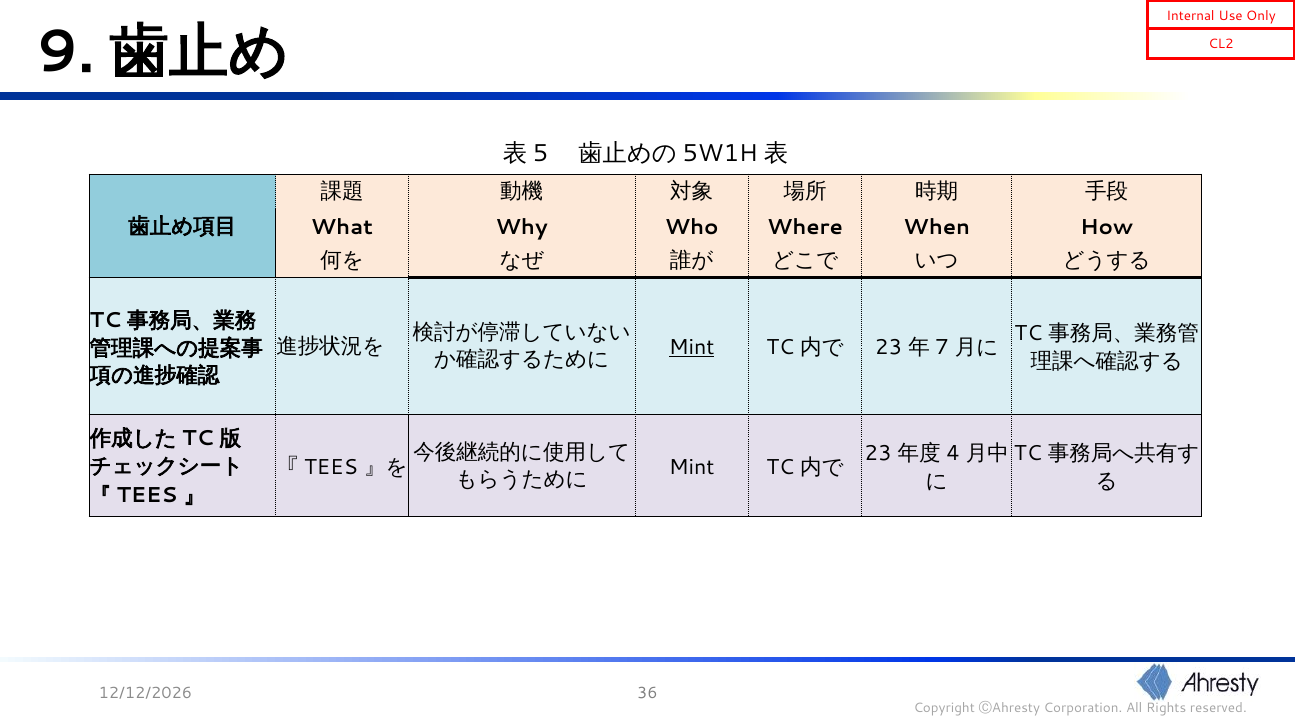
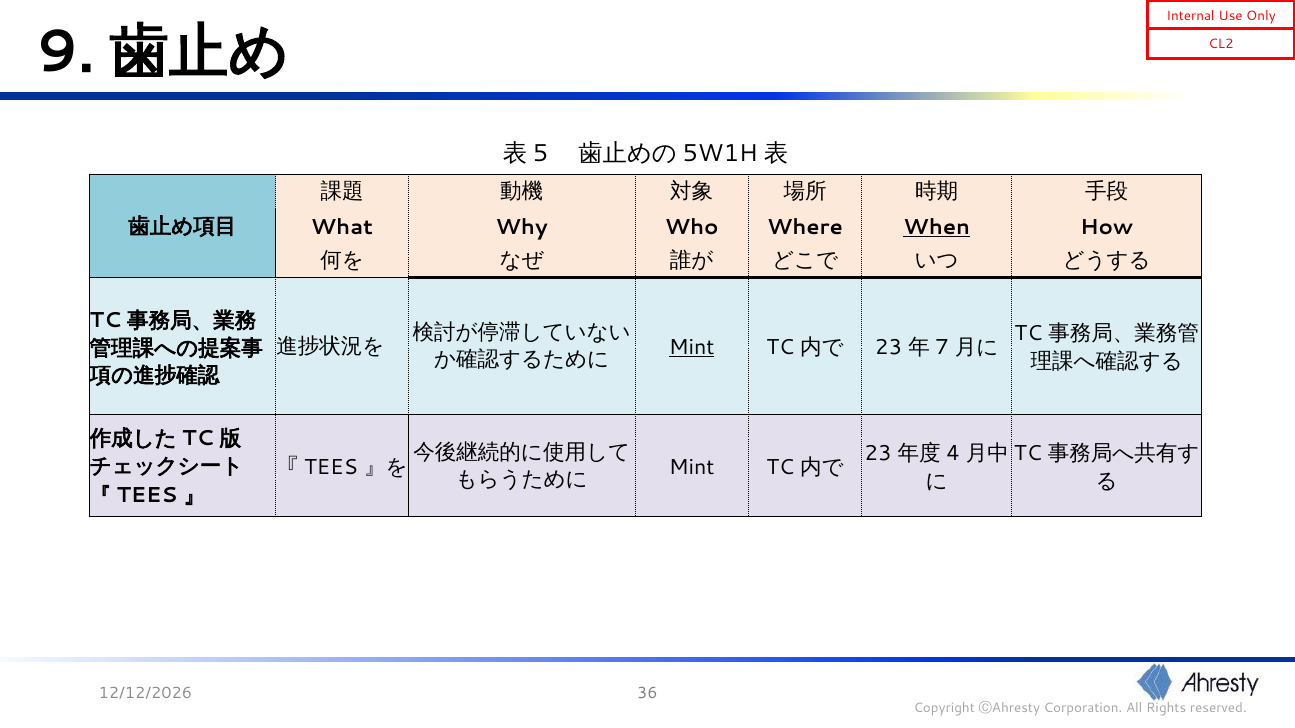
When underline: none -> present (937, 227)
